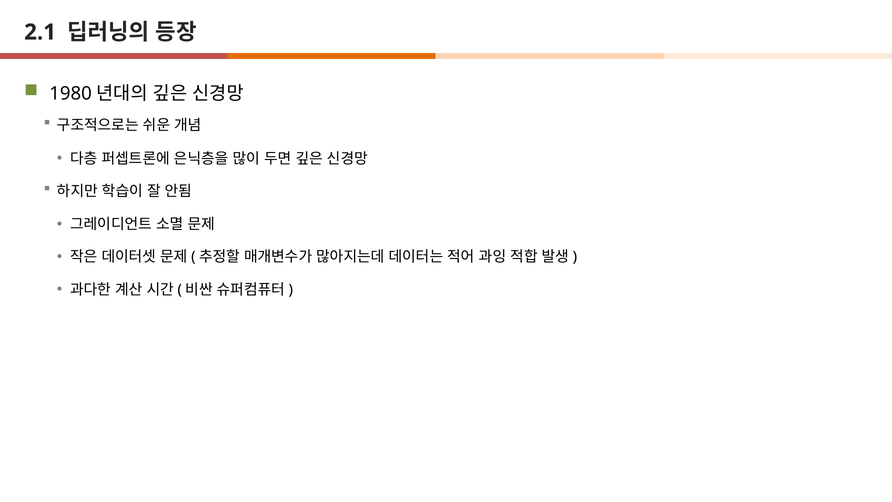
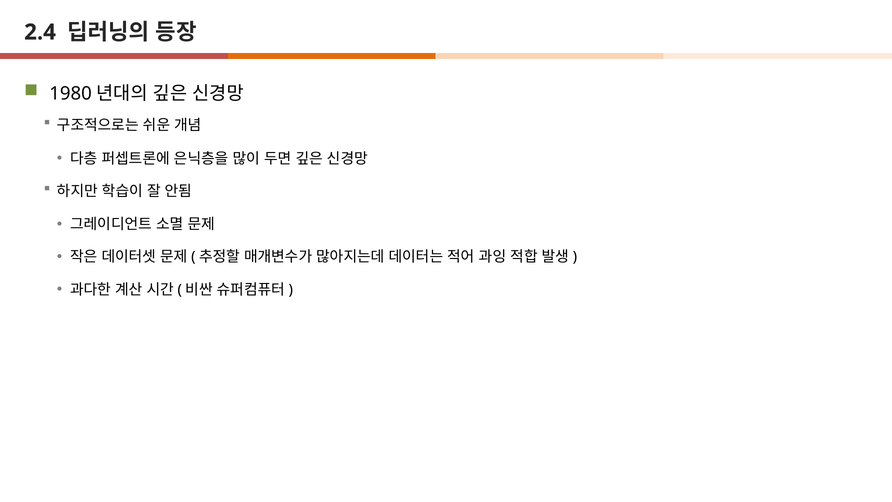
2.1: 2.1 -> 2.4 (40, 32)
